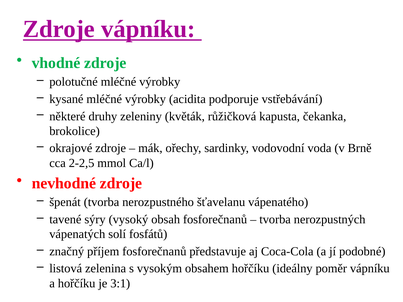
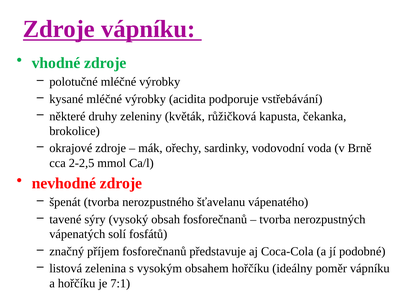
3:1: 3:1 -> 7:1 (120, 284)
